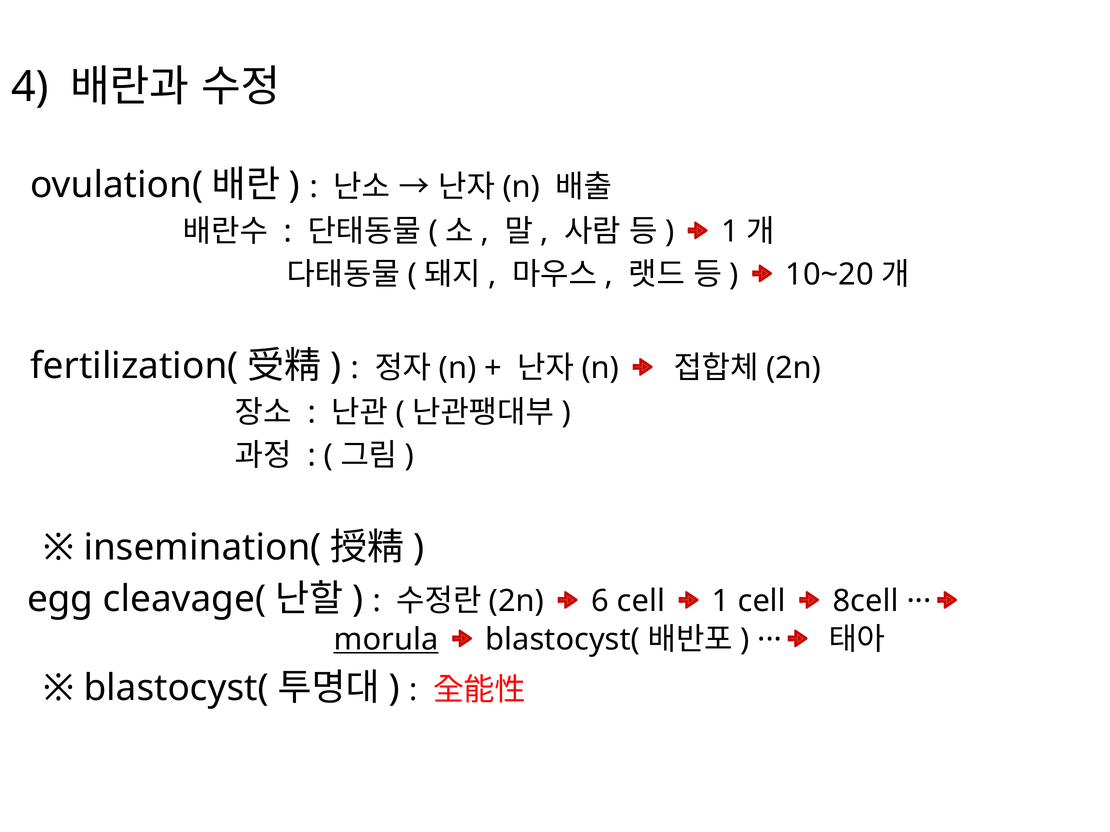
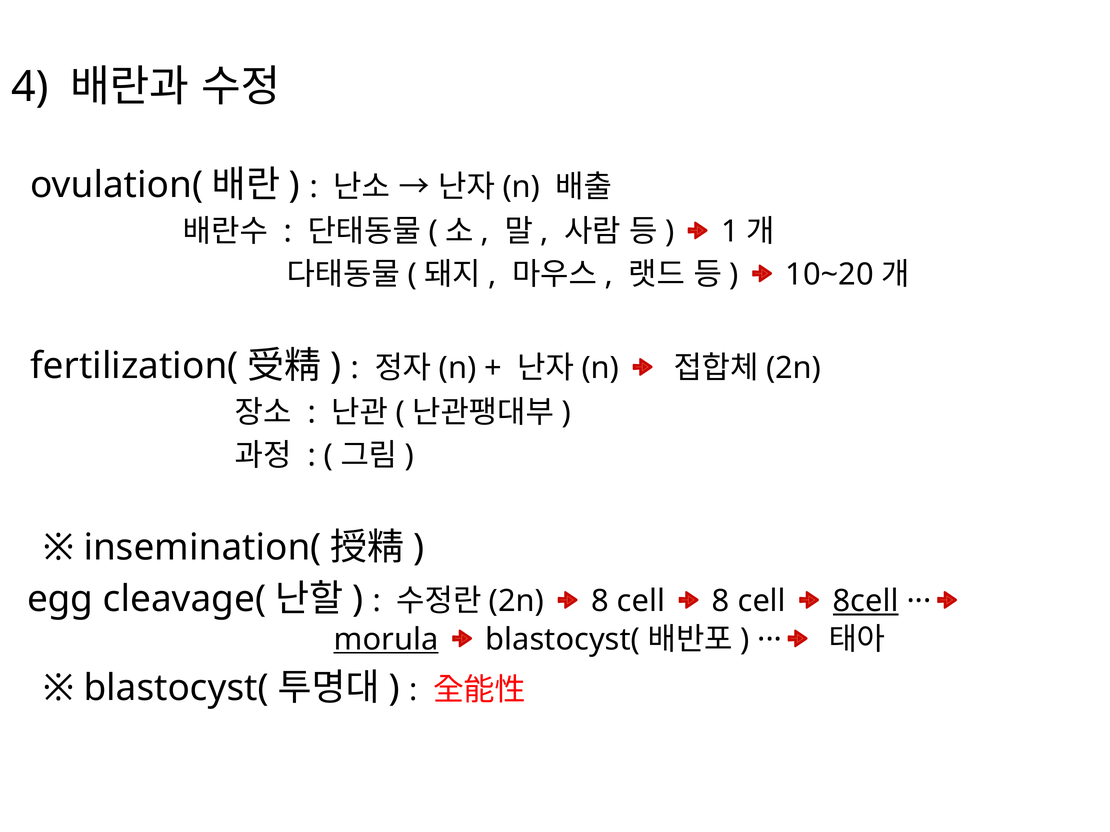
6: 6 -> 8 (600, 602)
cell 1: 1 -> 8 (721, 602)
8cell underline: none -> present (866, 602)
